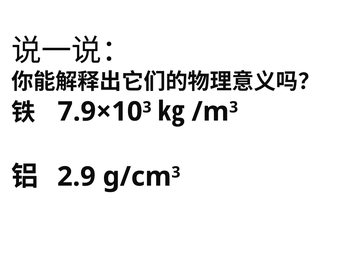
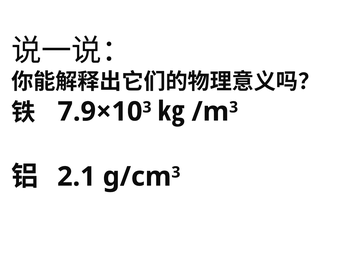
2.9: 2.9 -> 2.1 (76, 177)
